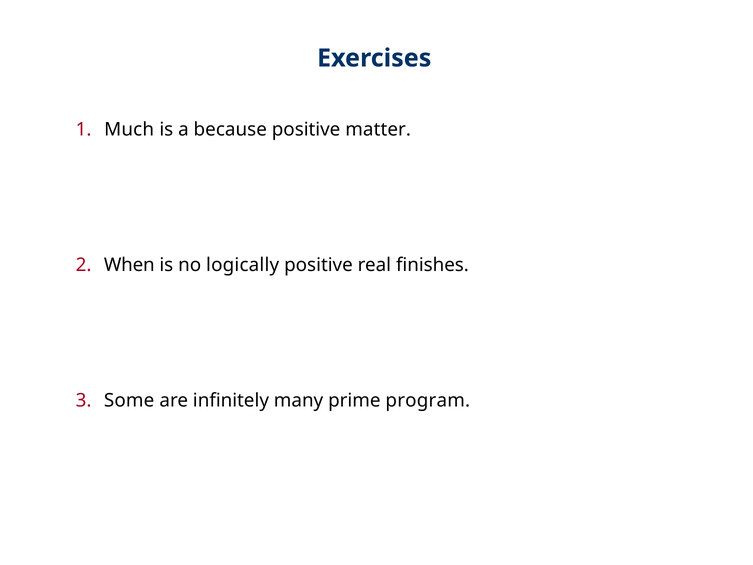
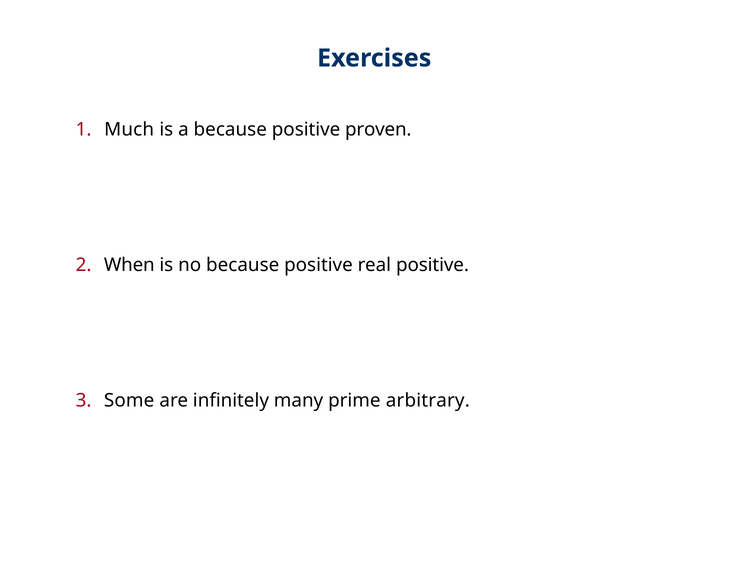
matter: matter -> proven (378, 129)
no logically: logically -> because (243, 265)
real finishes: finishes -> positive (432, 265)
program: program -> arbitrary (428, 400)
